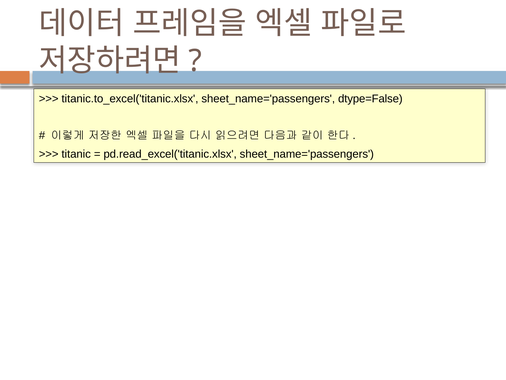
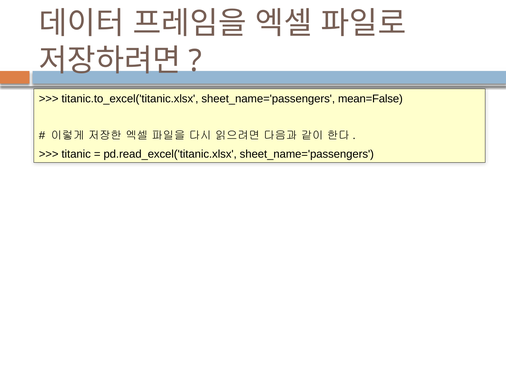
dtype=False: dtype=False -> mean=False (370, 99)
